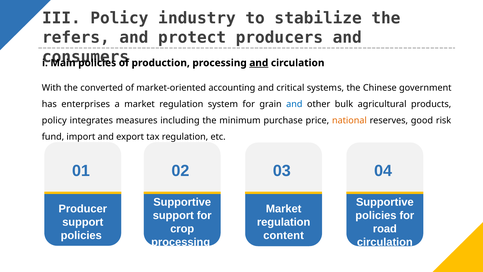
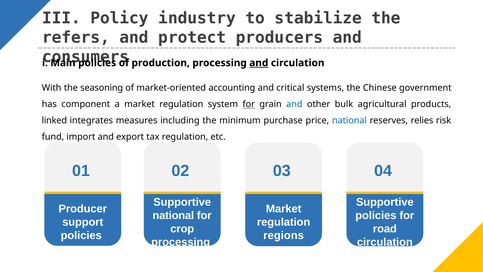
converted: converted -> seasoning (102, 88)
enterprises: enterprises -> component (86, 104)
for underline: none -> present (249, 104)
policy: policy -> linked (54, 120)
national colour: orange -> blue (349, 120)
good: good -> relies (422, 120)
support: support -> national (173, 215)
content: content -> regions (284, 235)
